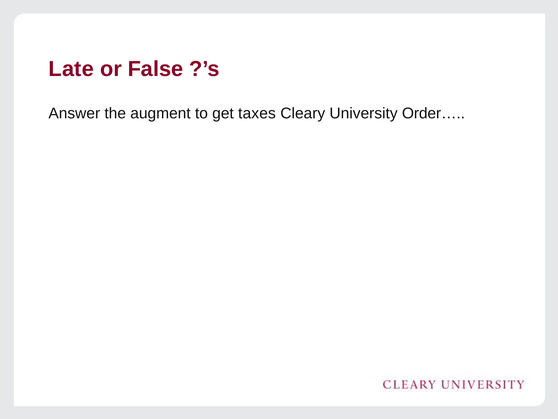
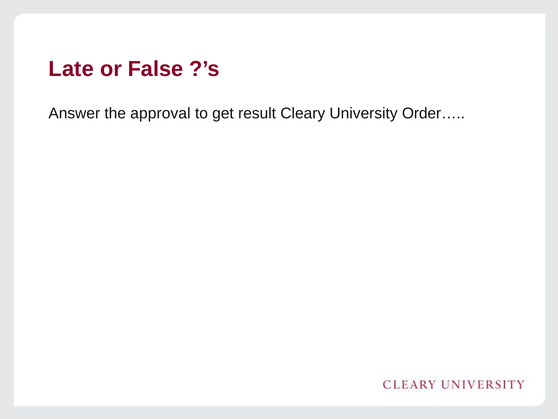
augment: augment -> approval (160, 113)
taxes: taxes -> result (257, 113)
